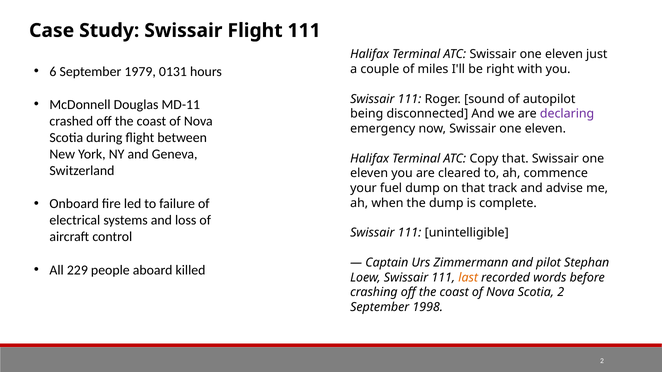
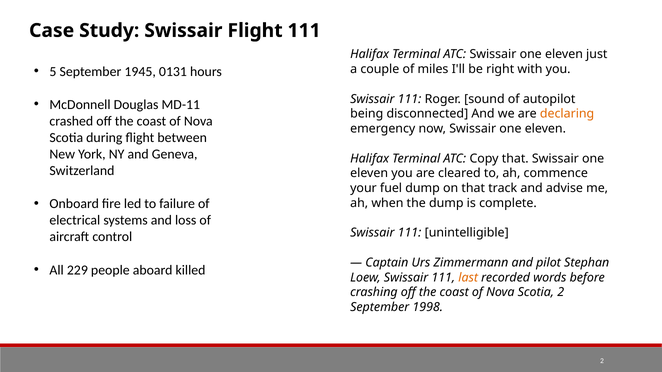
6: 6 -> 5 (53, 72)
1979: 1979 -> 1945 (140, 72)
declaring colour: purple -> orange (567, 114)
